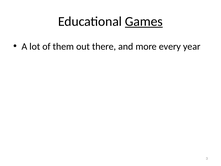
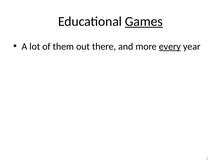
every underline: none -> present (170, 46)
